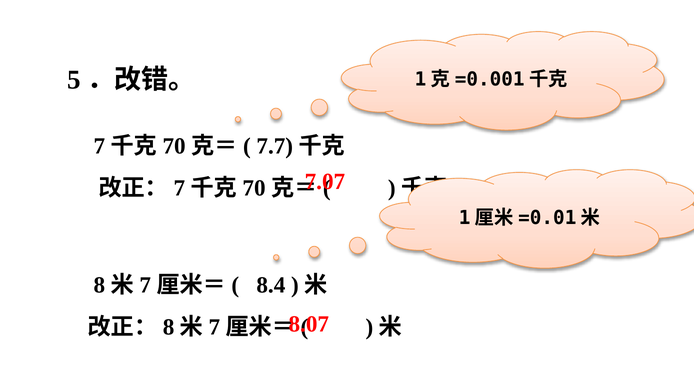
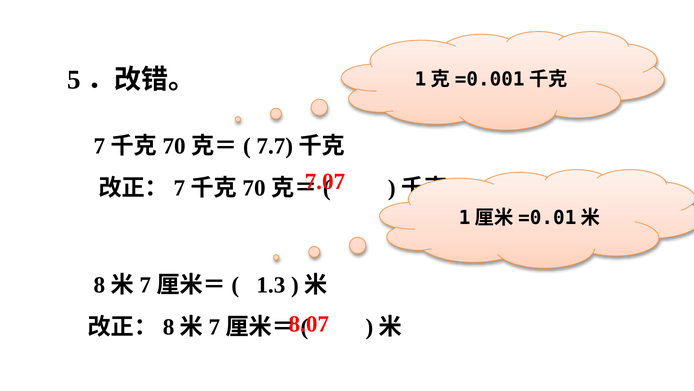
8.4: 8.4 -> 1.3 (271, 285)
